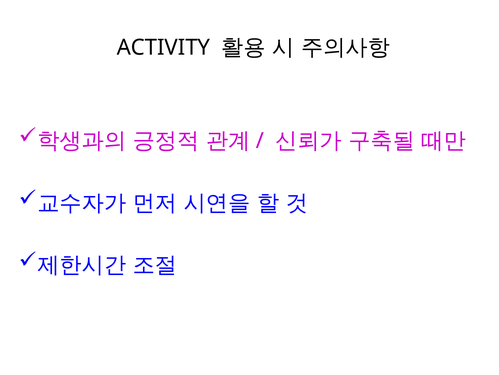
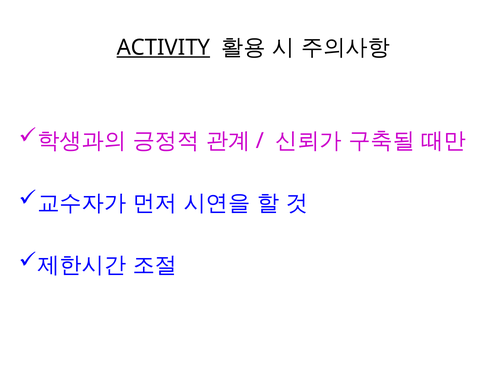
ACTIVITY underline: none -> present (164, 47)
